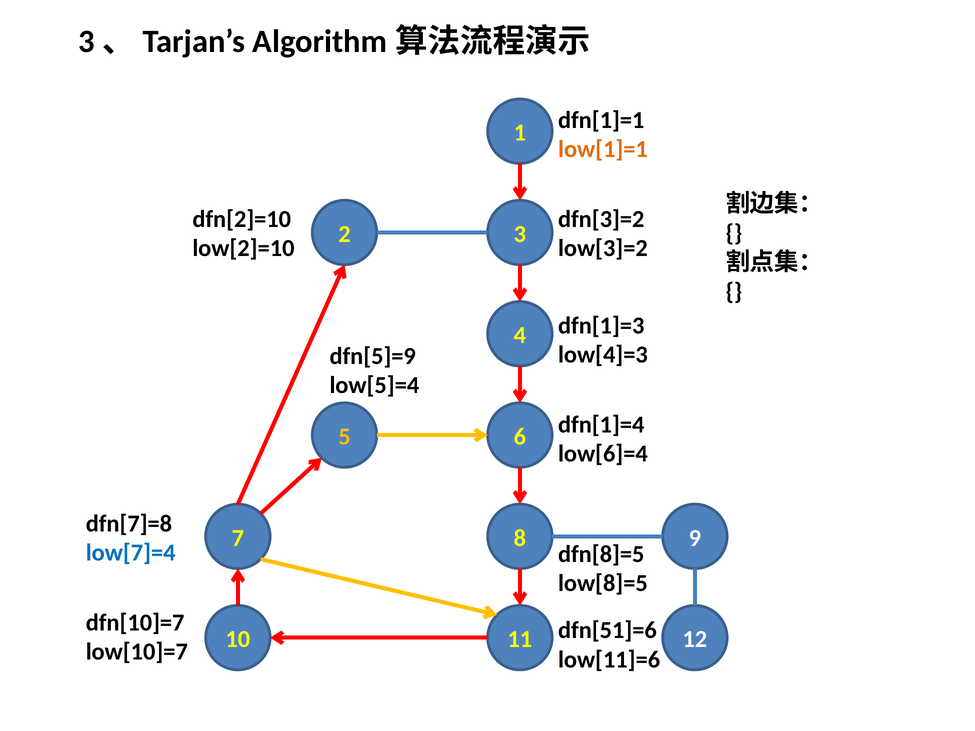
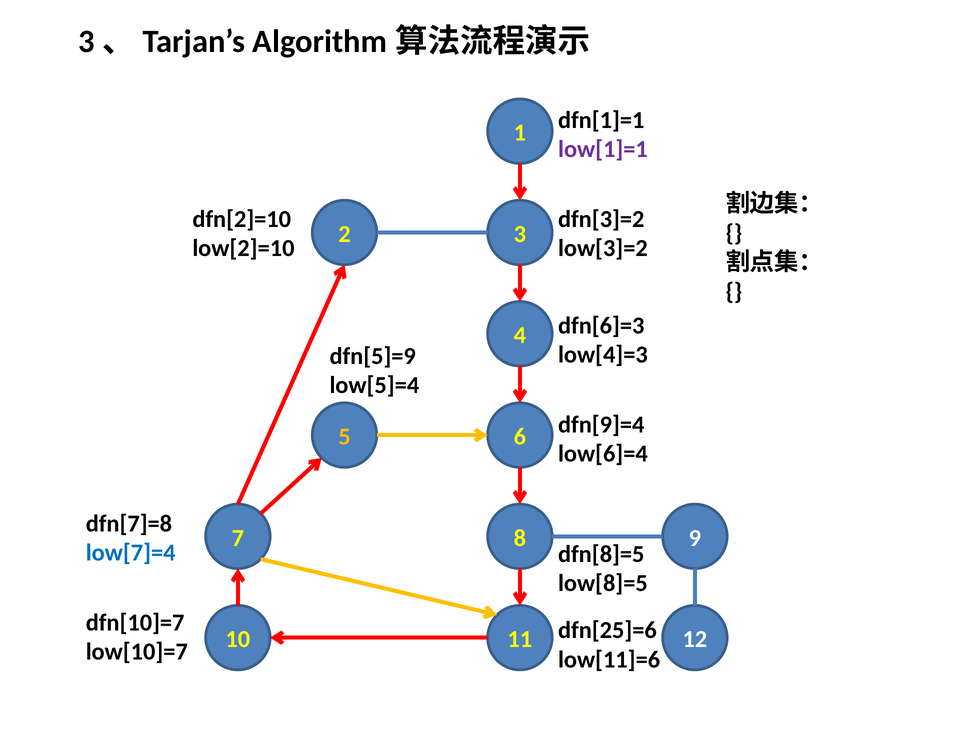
low[1]=1 colour: orange -> purple (603, 149)
dfn[1]=3: dfn[1]=3 -> dfn[6]=3 (601, 326)
dfn[1]=4: dfn[1]=4 -> dfn[9]=4 (601, 425)
dfn[51]=6: dfn[51]=6 -> dfn[25]=6 (607, 630)
